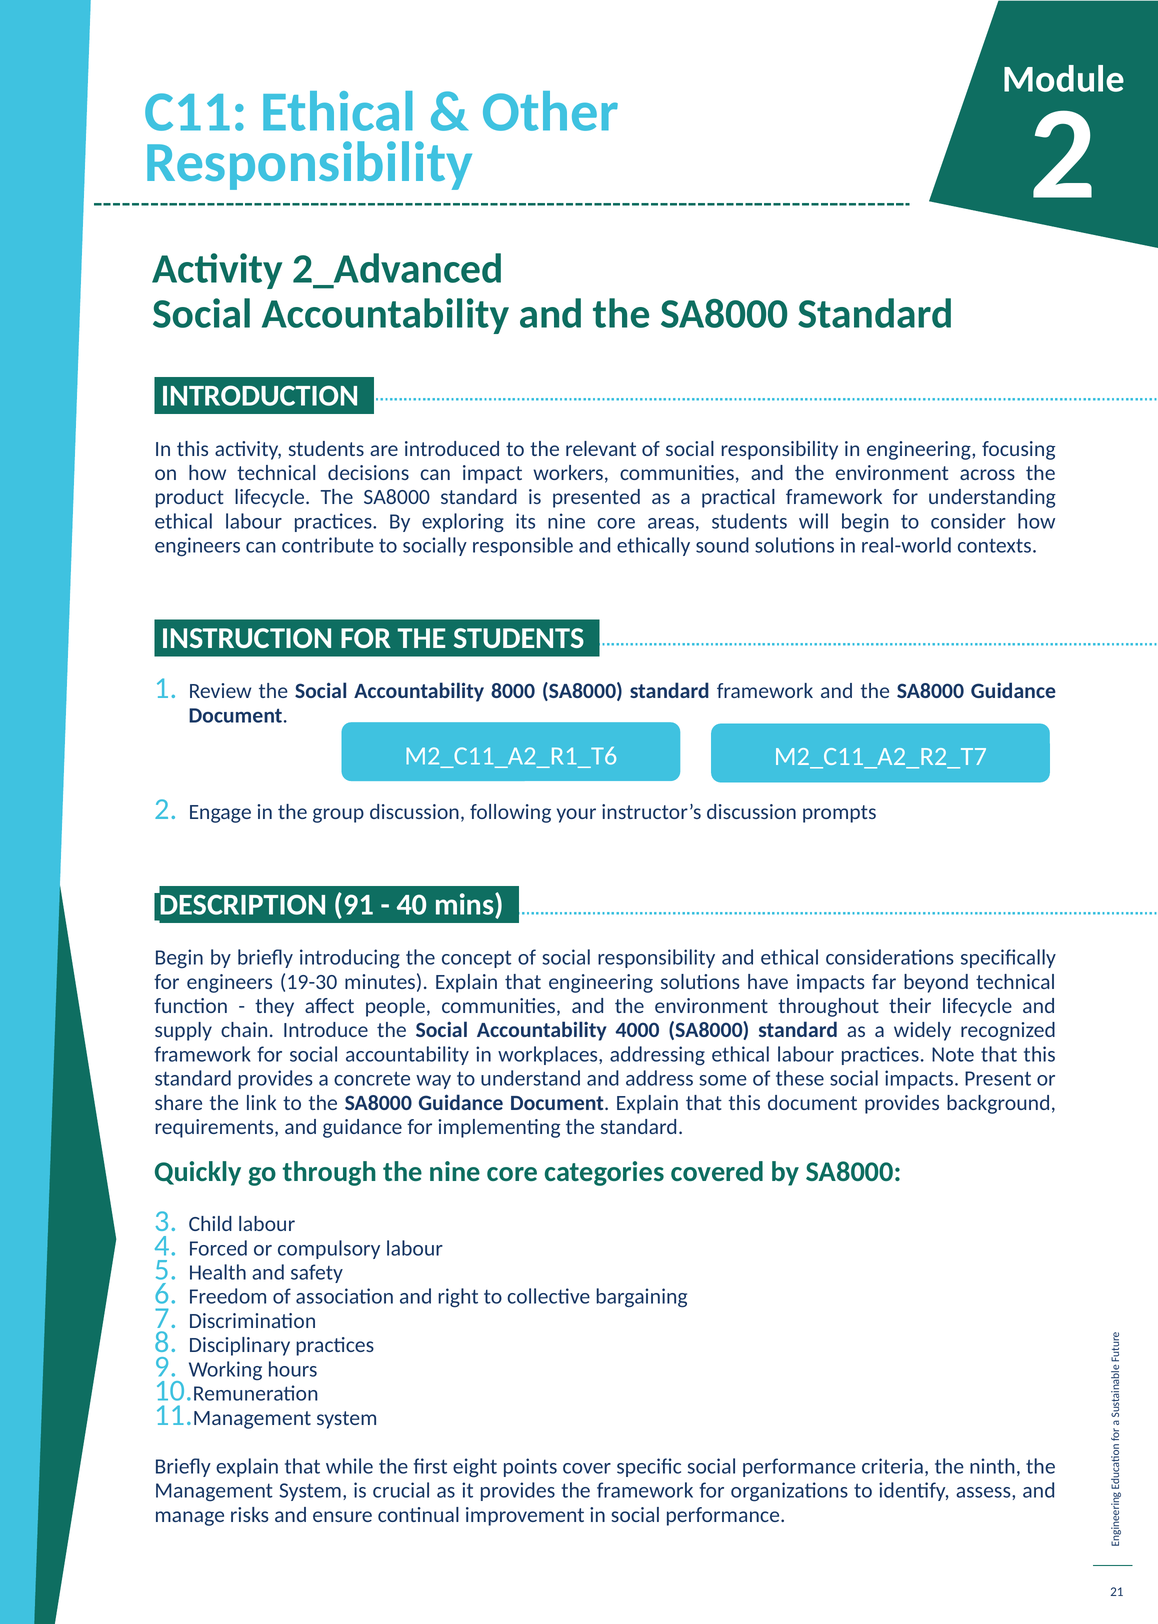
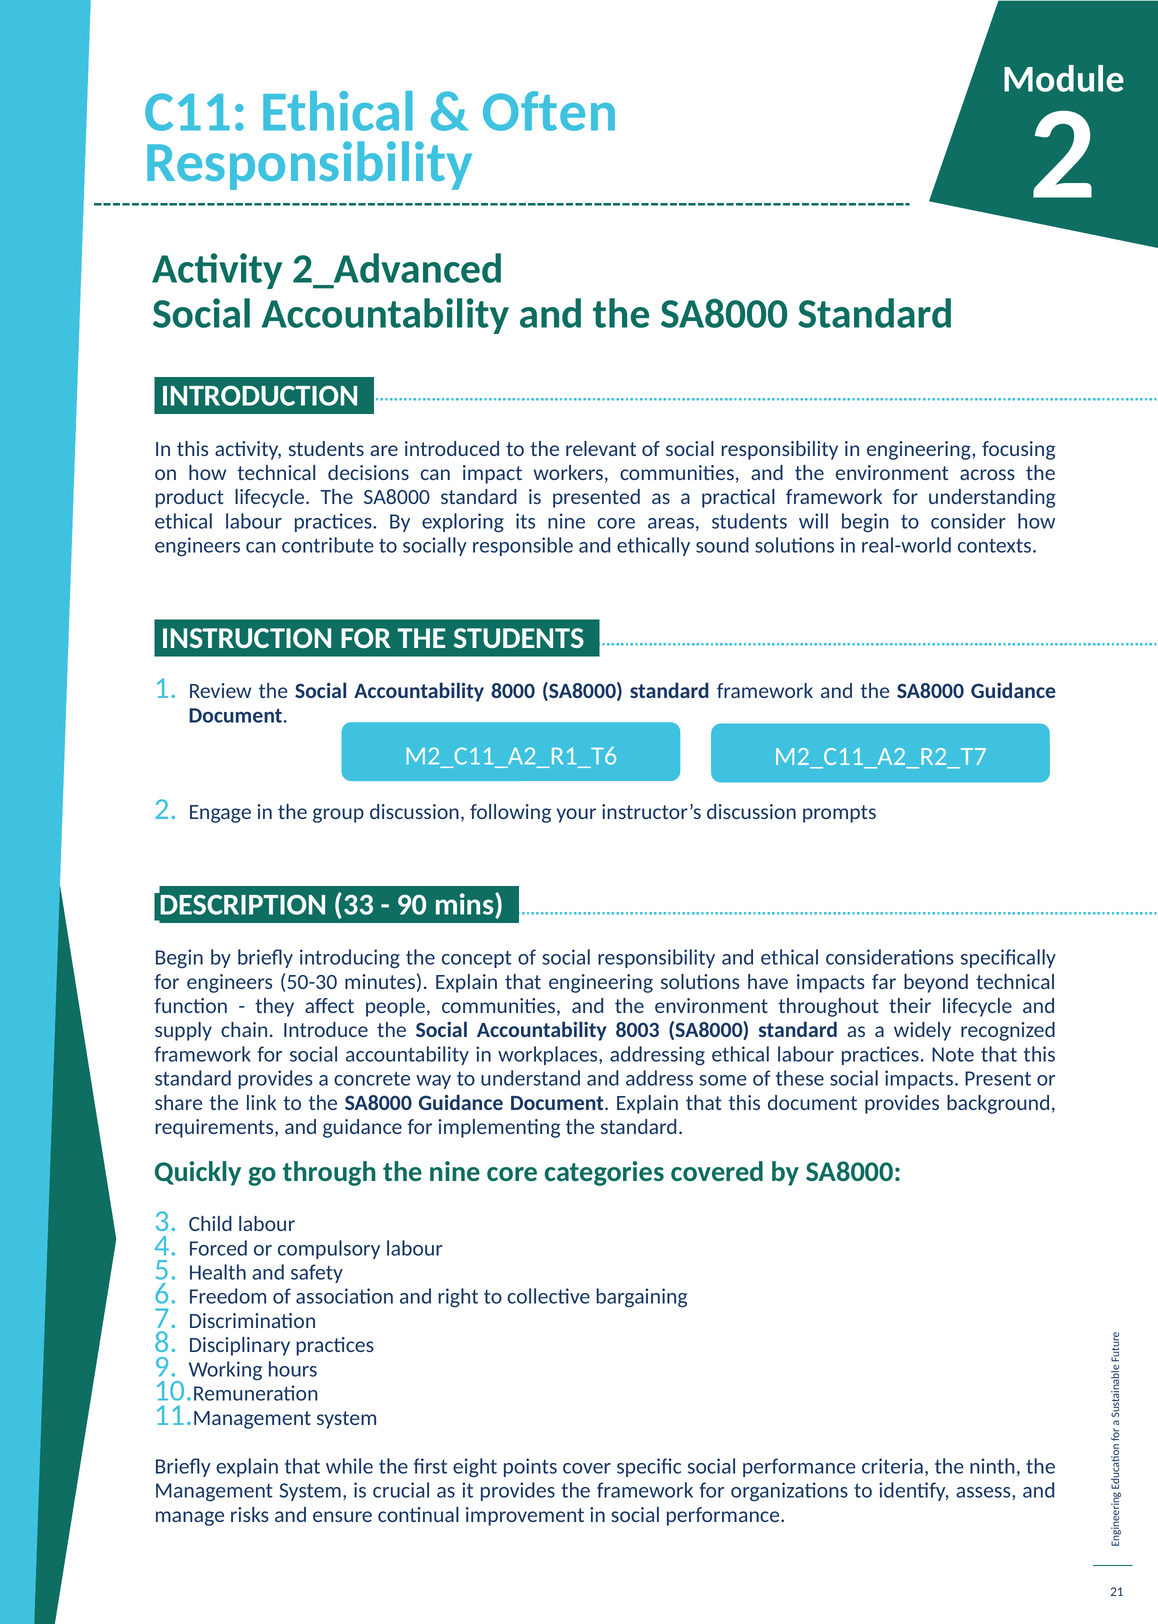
Other: Other -> Often (550, 112)
91: 91 -> 33 (354, 905)
40: 40 -> 90 (412, 905)
19-30: 19-30 -> 50-30 (309, 982)
4000: 4000 -> 8003 (638, 1031)
